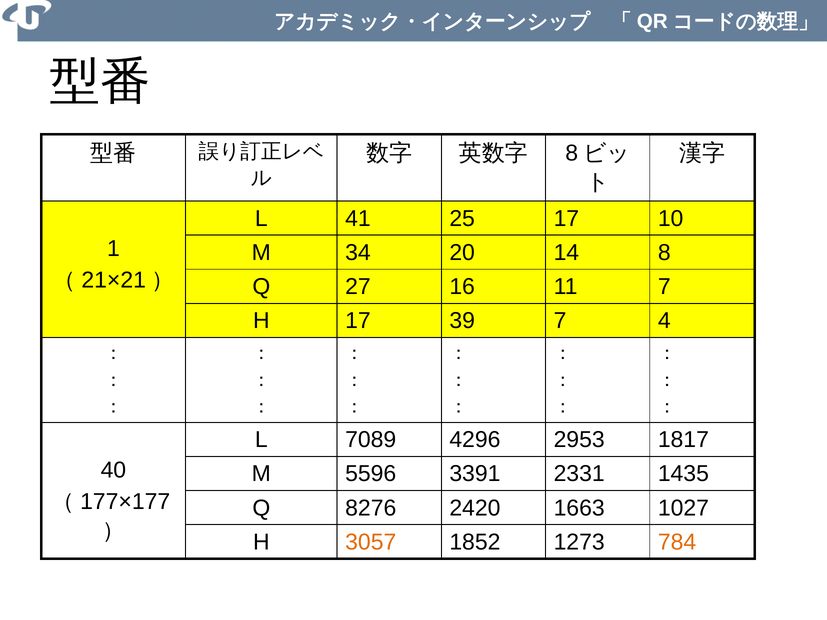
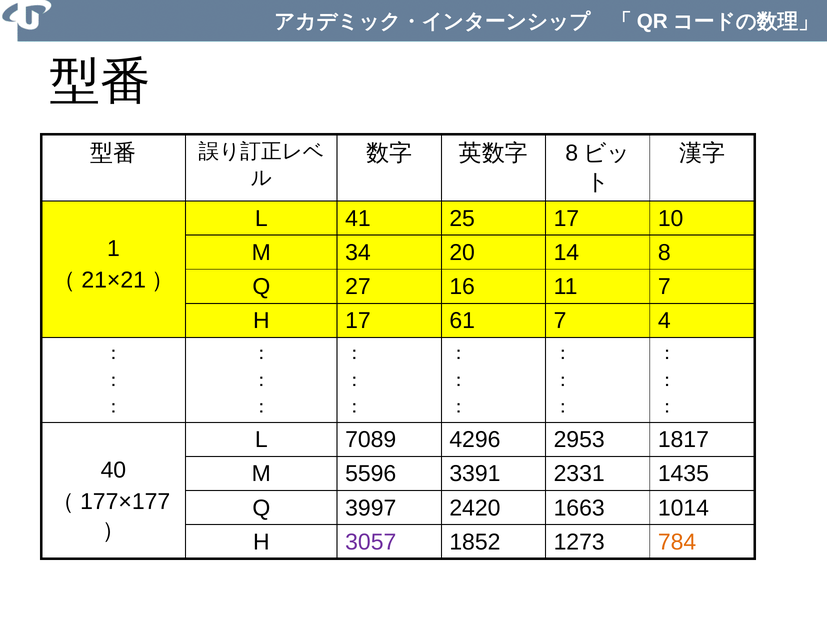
39: 39 -> 61 (462, 321)
8276: 8276 -> 3997 (371, 508)
1027: 1027 -> 1014 (683, 508)
3057 colour: orange -> purple (371, 542)
